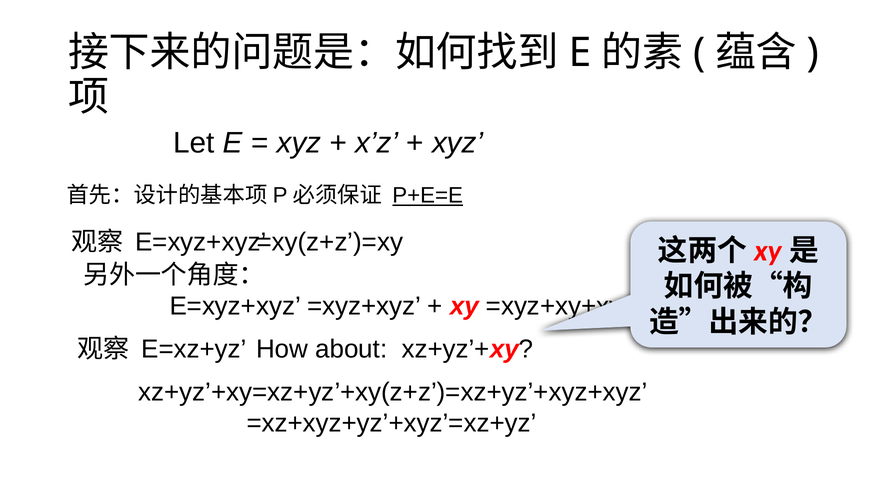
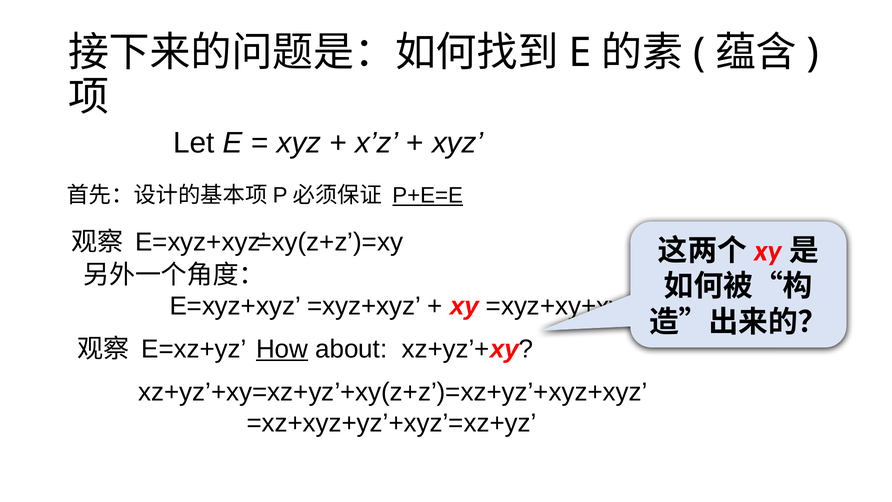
How underline: none -> present (282, 349)
